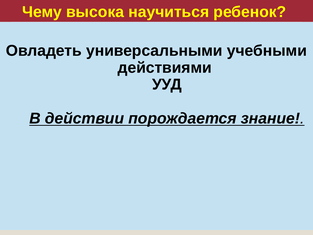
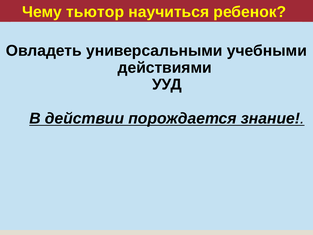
высока: высока -> тьютор (95, 12)
